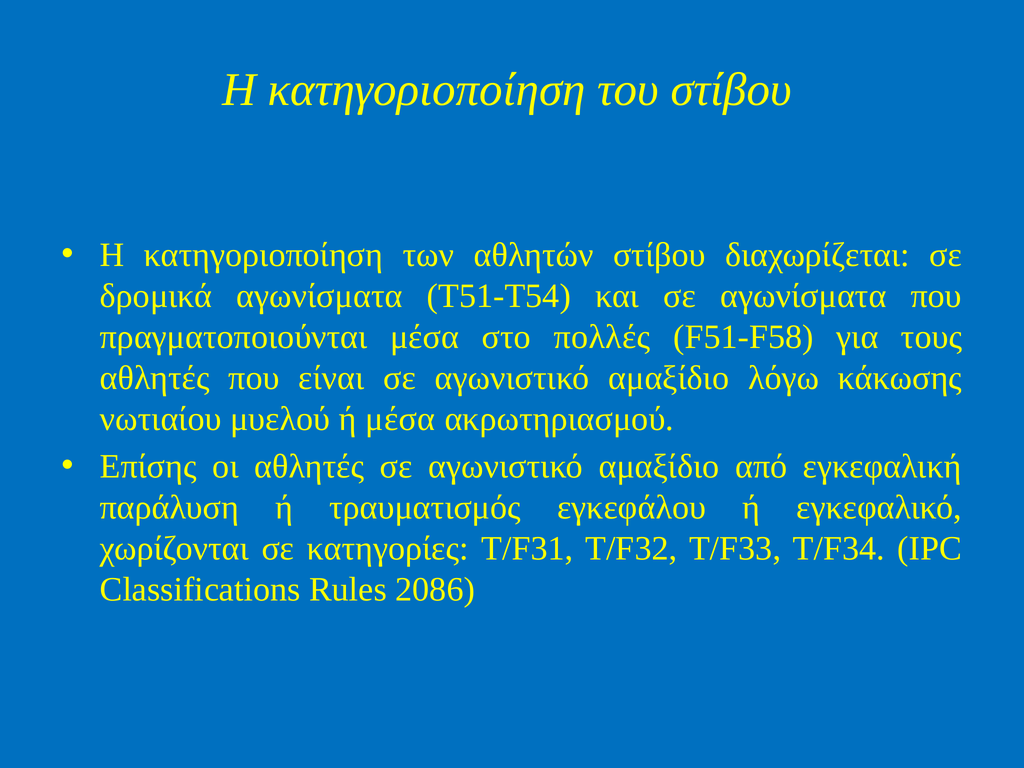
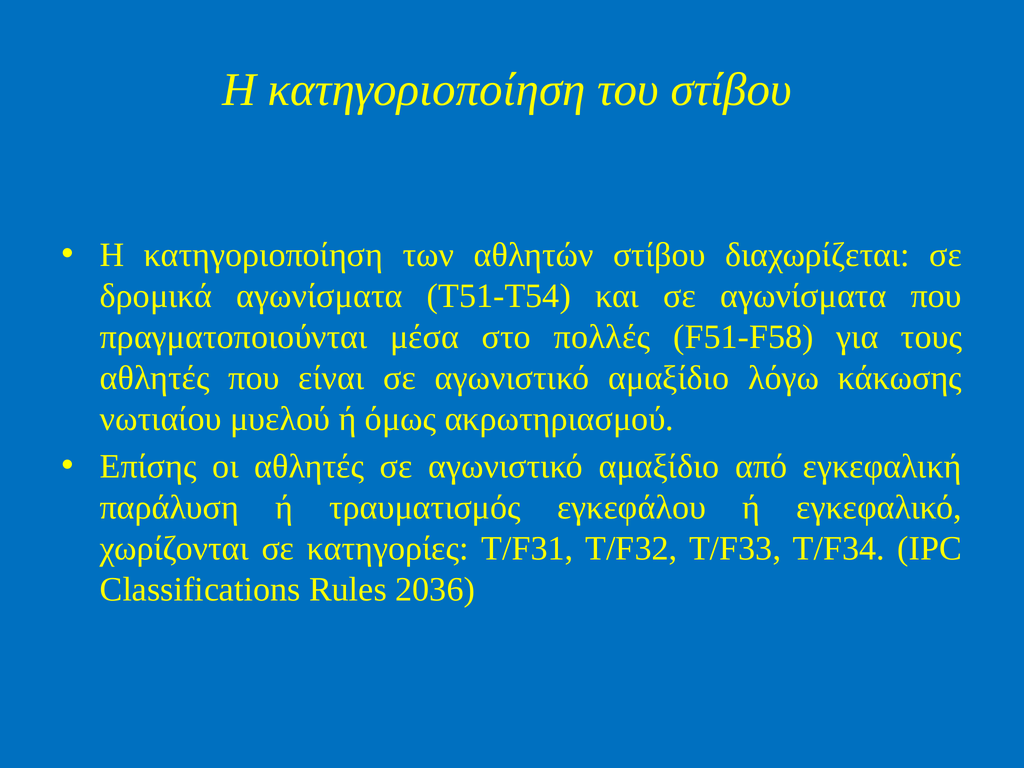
ή μέσα: μέσα -> όμως (401, 419)
2086: 2086 -> 2036 (435, 589)
